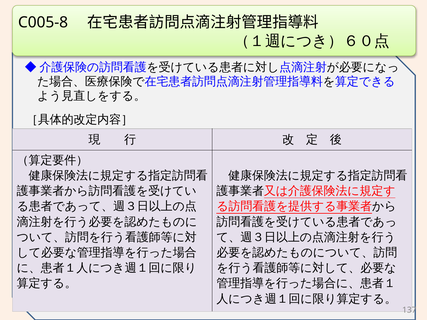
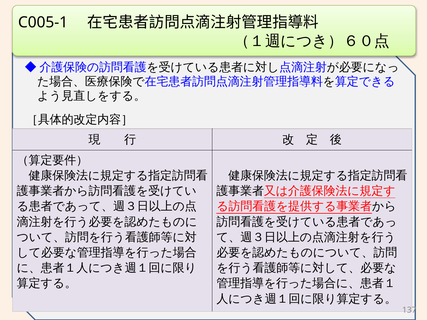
C005-8: C005-8 -> C005-1 (43, 22)
